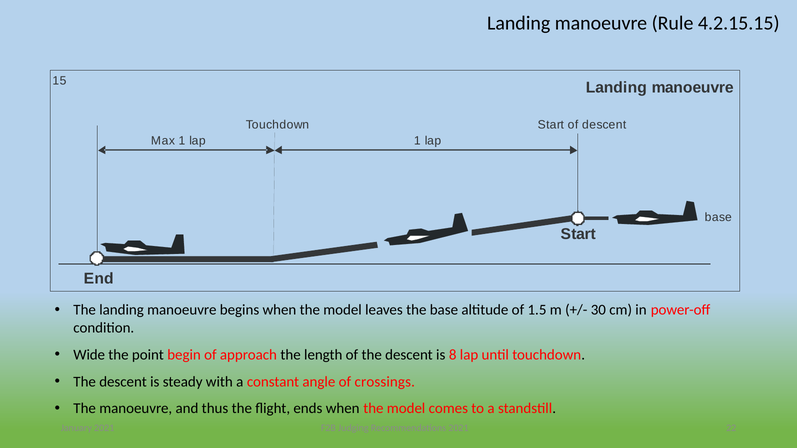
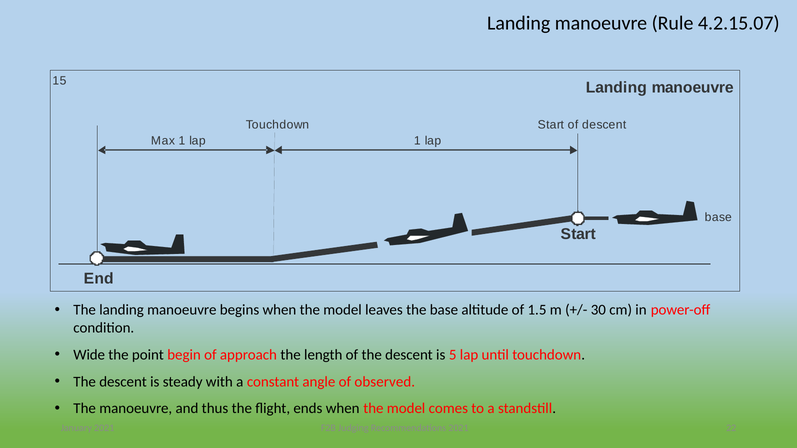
4.2.15.15: 4.2.15.15 -> 4.2.15.07 (739, 23)
8: 8 -> 5 (453, 355)
crossings: crossings -> observed (385, 382)
